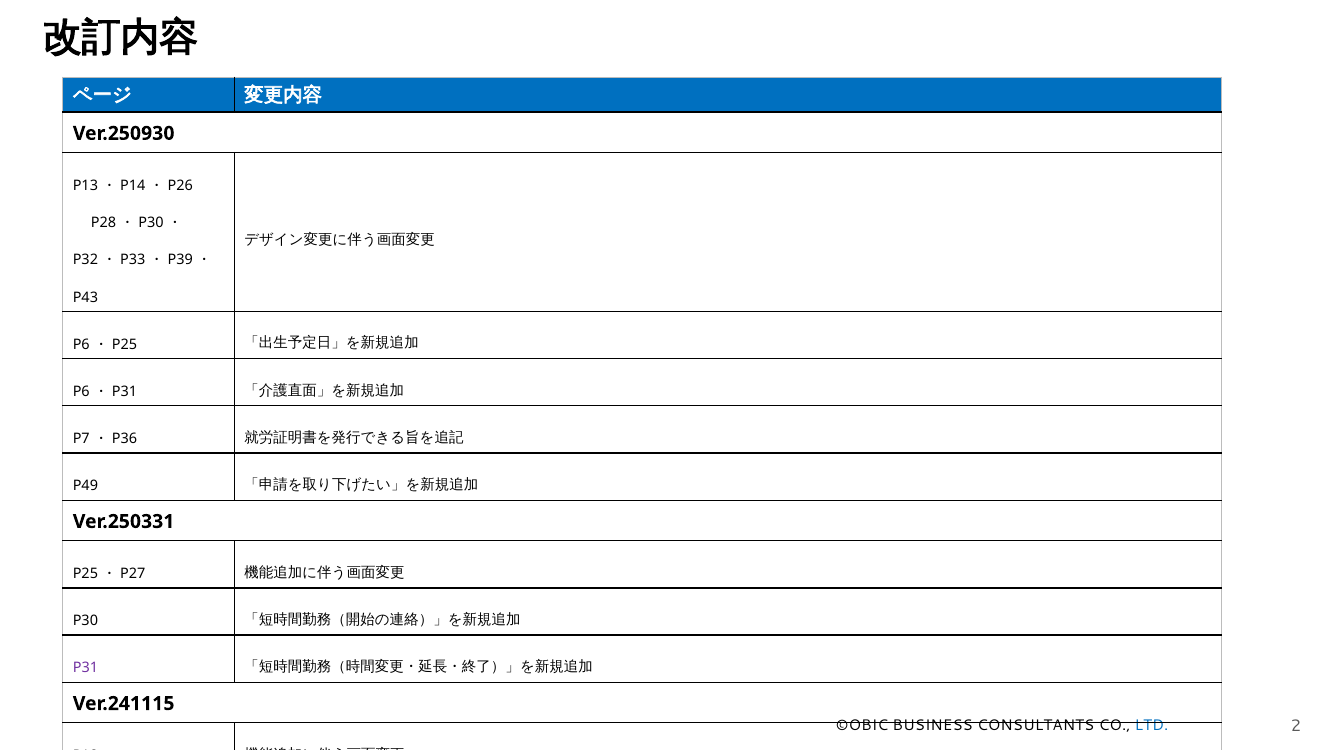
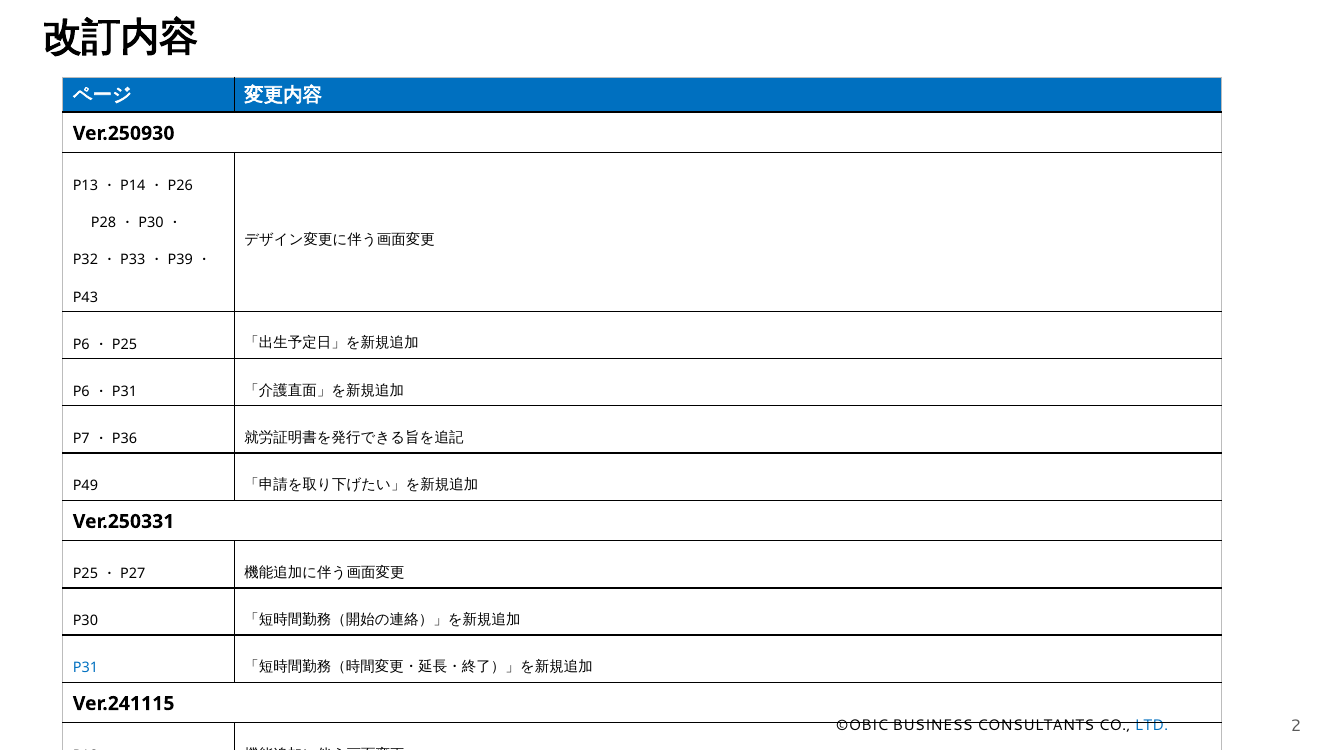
P31 colour: purple -> blue (85, 668)
